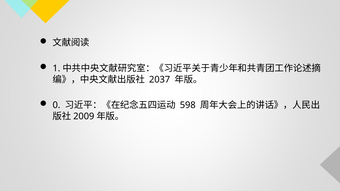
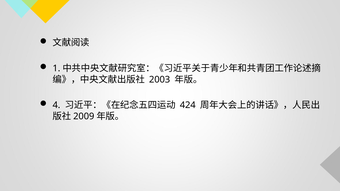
2037: 2037 -> 2003 (160, 80)
0: 0 -> 4 (56, 105)
598: 598 -> 424 (188, 105)
